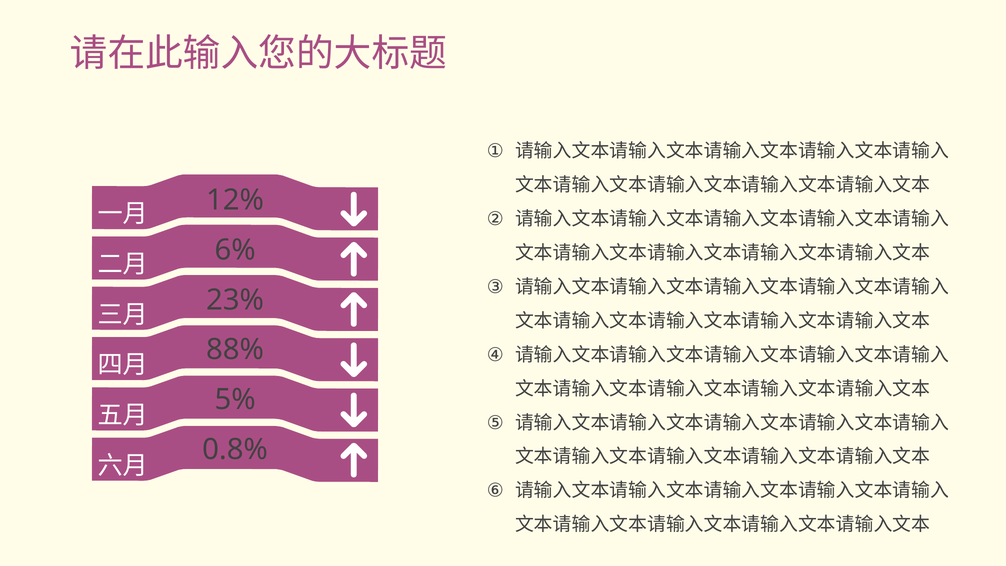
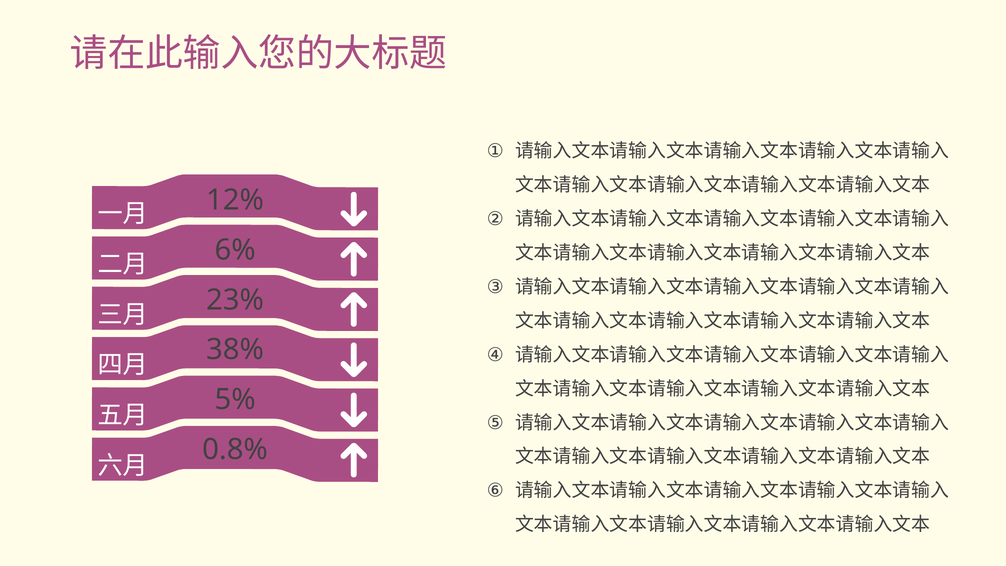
88%: 88% -> 38% (235, 350)
